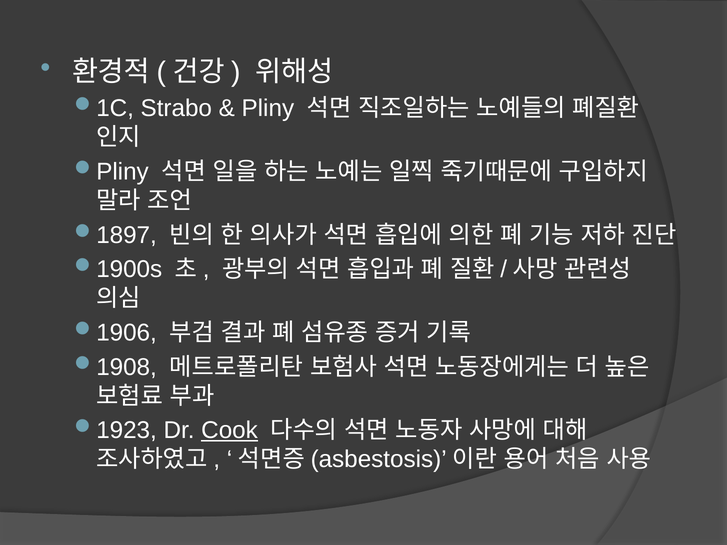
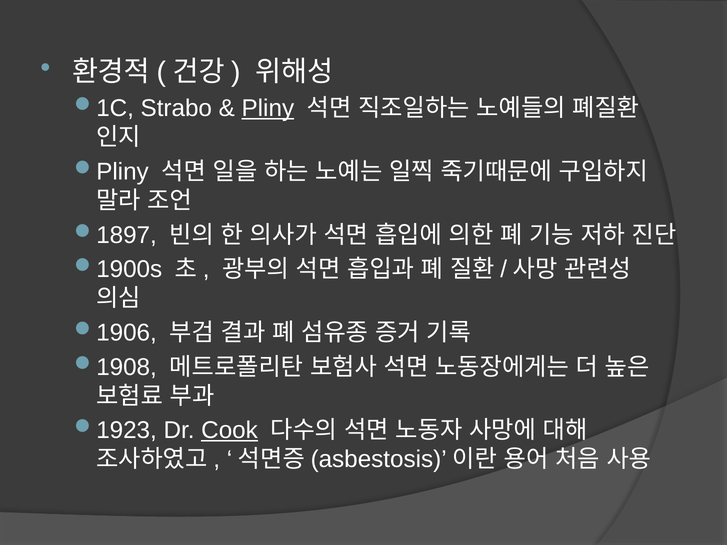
Pliny underline: none -> present (268, 108)
